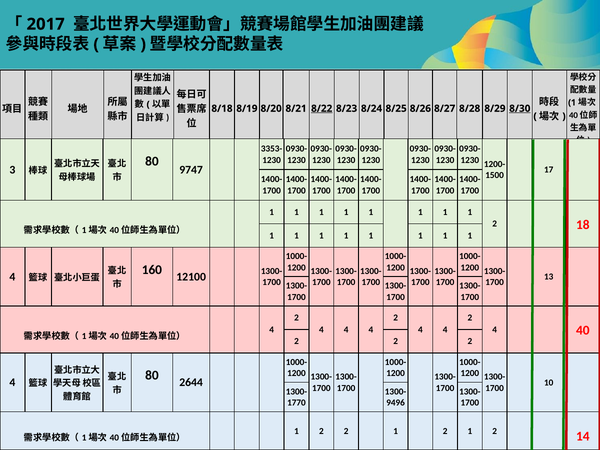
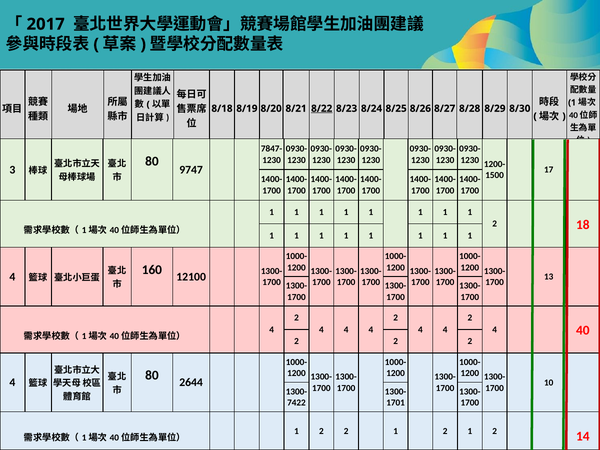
8/30 underline: present -> none (520, 109)
3353-: 3353- -> 7847- (272, 149)
1770: 1770 -> 7422 (296, 403)
9496: 9496 -> 1701 (396, 403)
